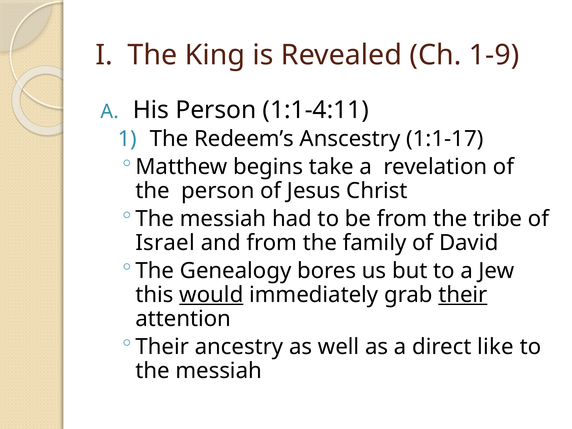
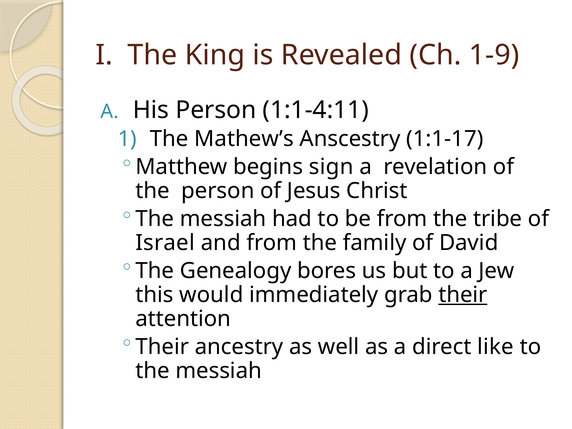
Redeem’s: Redeem’s -> Mathew’s (244, 139)
take: take -> sign (331, 167)
would underline: present -> none (211, 295)
